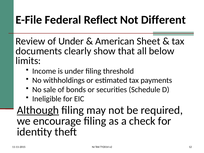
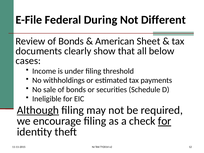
Reflect: Reflect -> During (101, 20)
Review of Under: Under -> Bonds (71, 41)
limits: limits -> cases (28, 61)
for underline: none -> present (165, 121)
